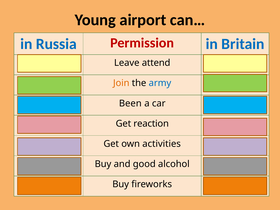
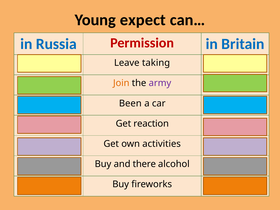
airport: airport -> expect (143, 20)
attend: attend -> taking (156, 63)
army colour: blue -> purple (160, 83)
good: good -> there (144, 164)
